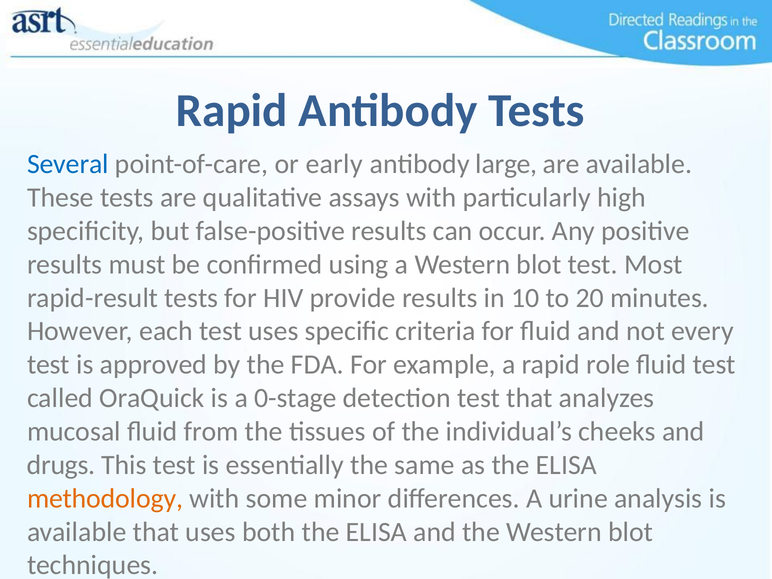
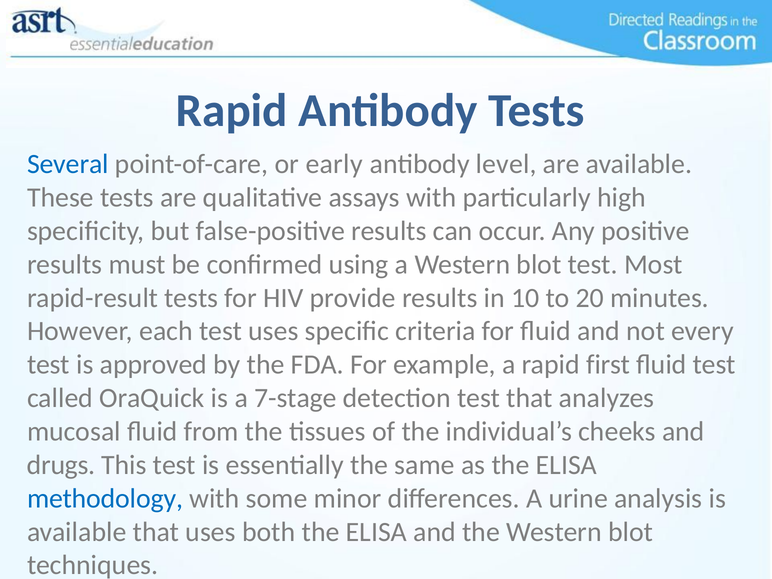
large: large -> level (506, 164)
role: role -> first (608, 365)
0-stage: 0-stage -> 7-stage (295, 398)
methodology colour: orange -> blue (105, 498)
